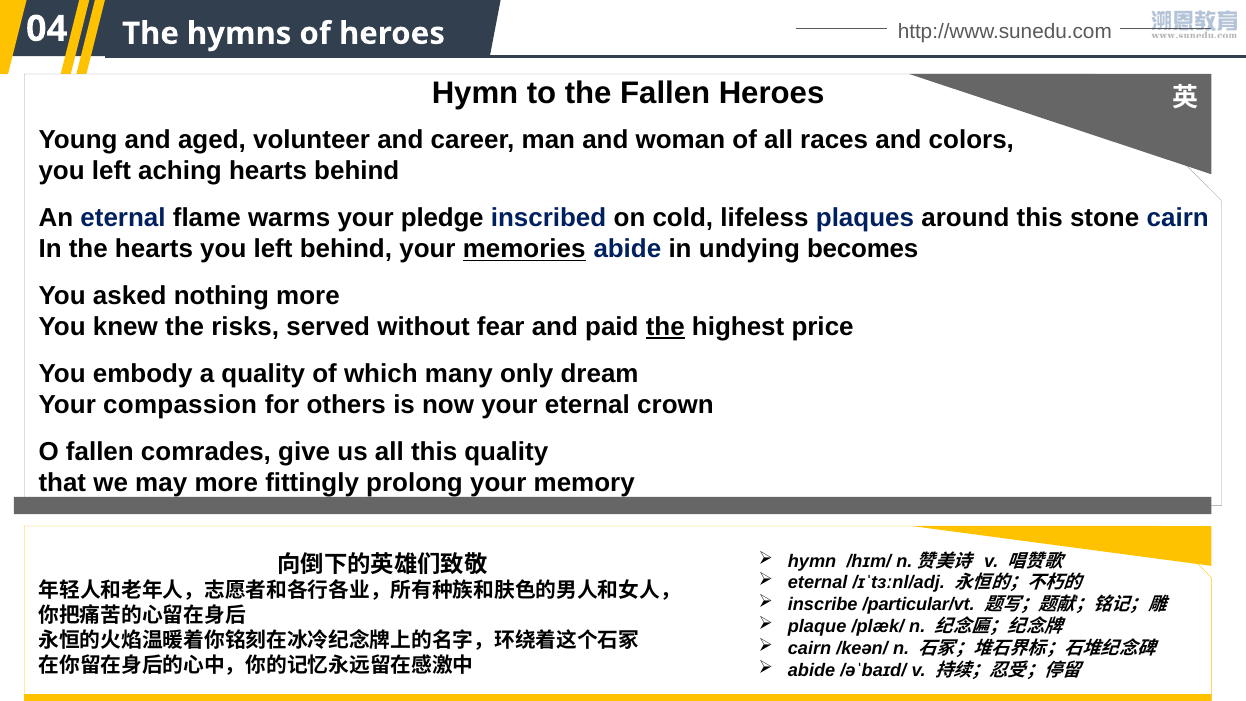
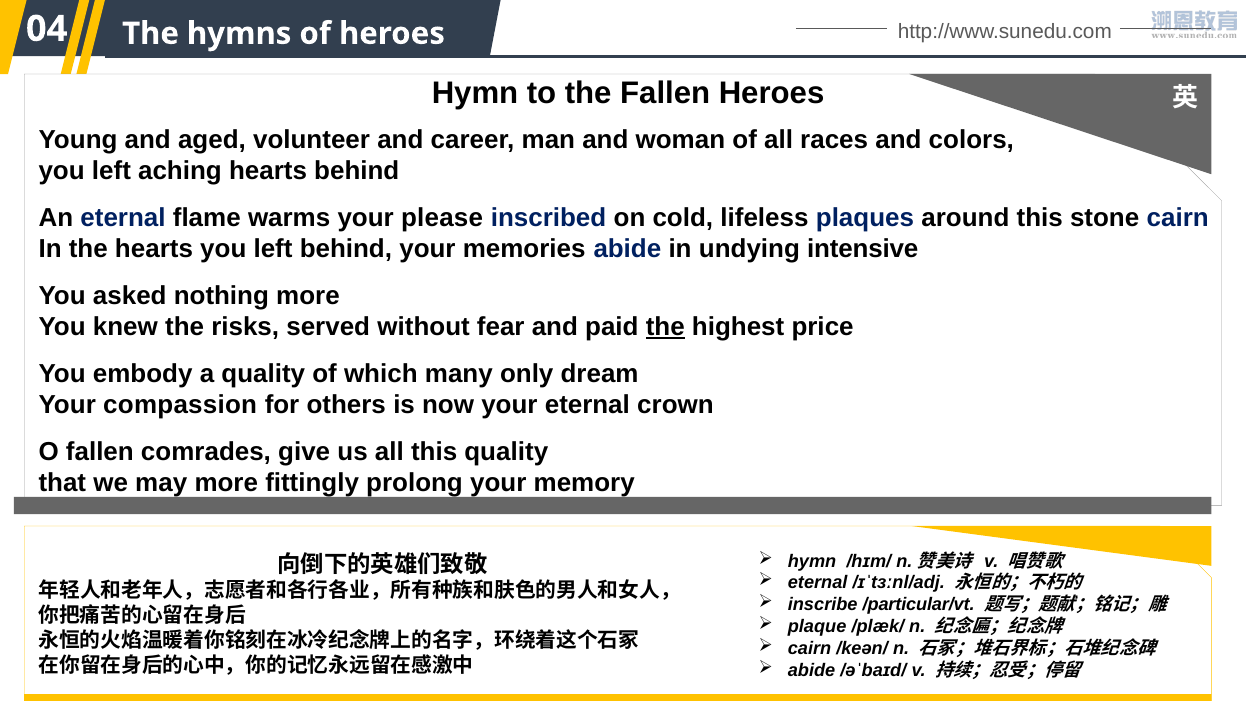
pledge: pledge -> please (442, 218)
memories underline: present -> none (524, 249)
becomes: becomes -> intensive (863, 249)
